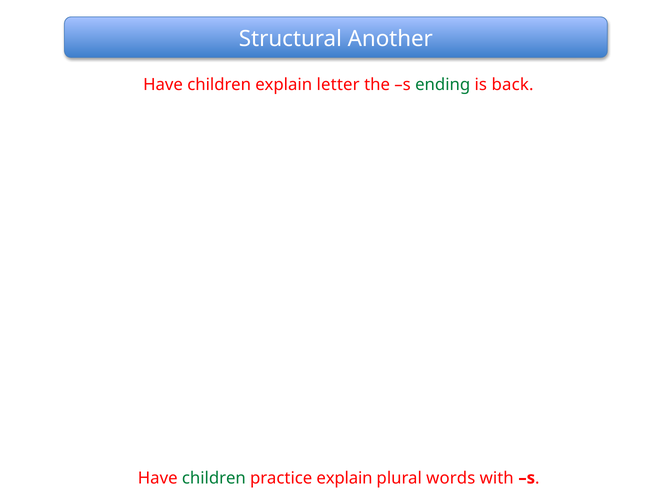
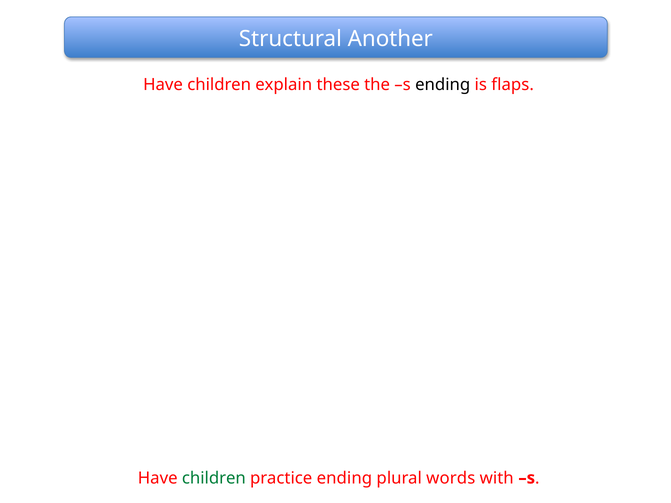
letter: letter -> these (338, 85)
ending colour: green -> black (443, 85)
back: back -> flaps (513, 85)
practice explain: explain -> ending (344, 478)
